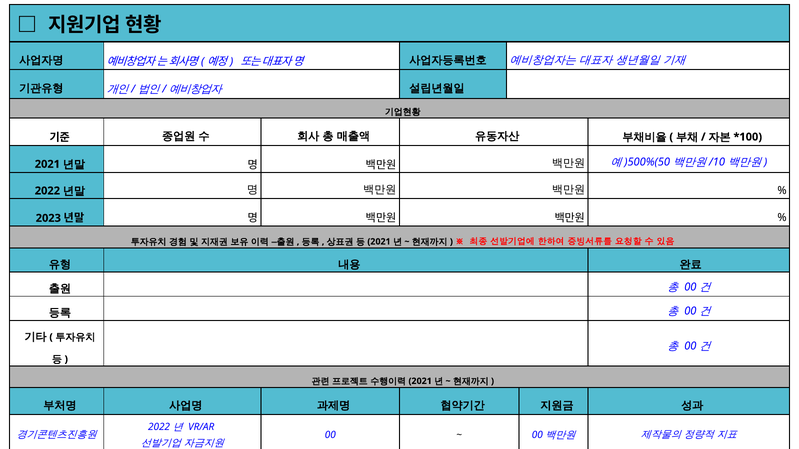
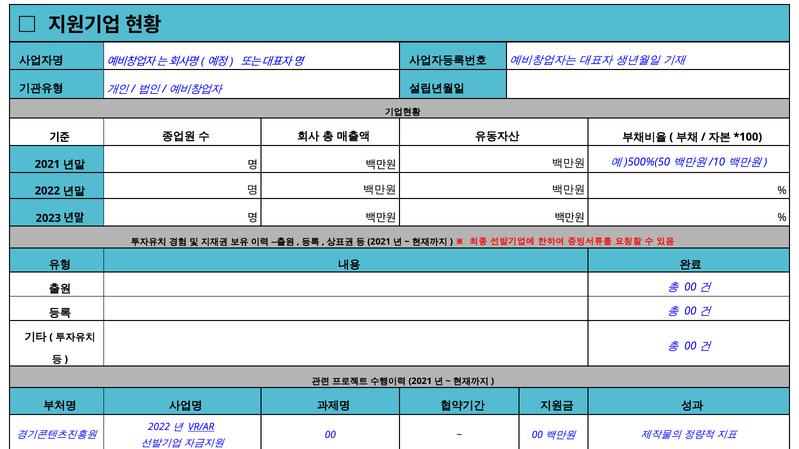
VR/AR underline: none -> present (201, 427)
